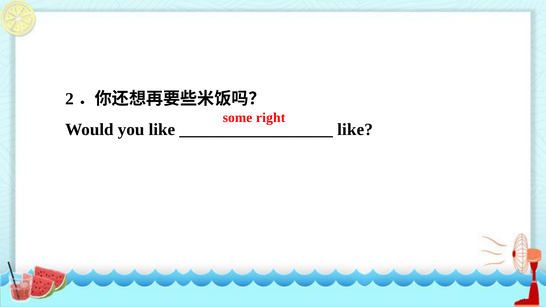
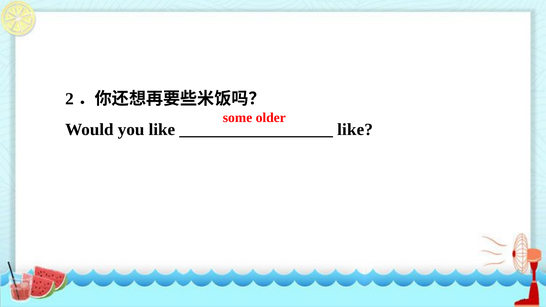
right: right -> older (271, 118)
